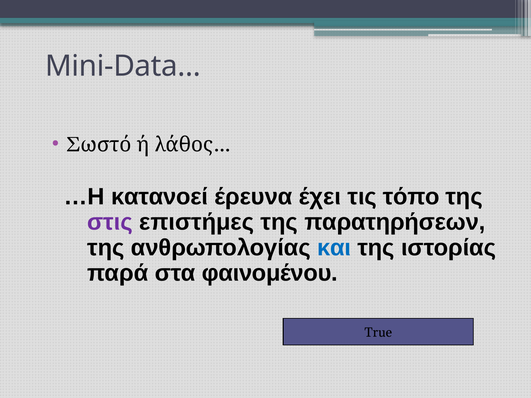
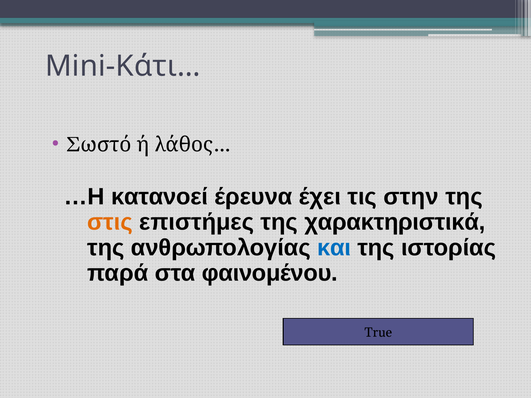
Mini-Data…: Mini-Data… -> Mini-Κάτι… (123, 66)
τόπο: τόπο -> στην (411, 197)
στις colour: purple -> orange (110, 222)
παρατηρήσεων: παρατηρήσεων -> χαρακτηριστικά (395, 222)
